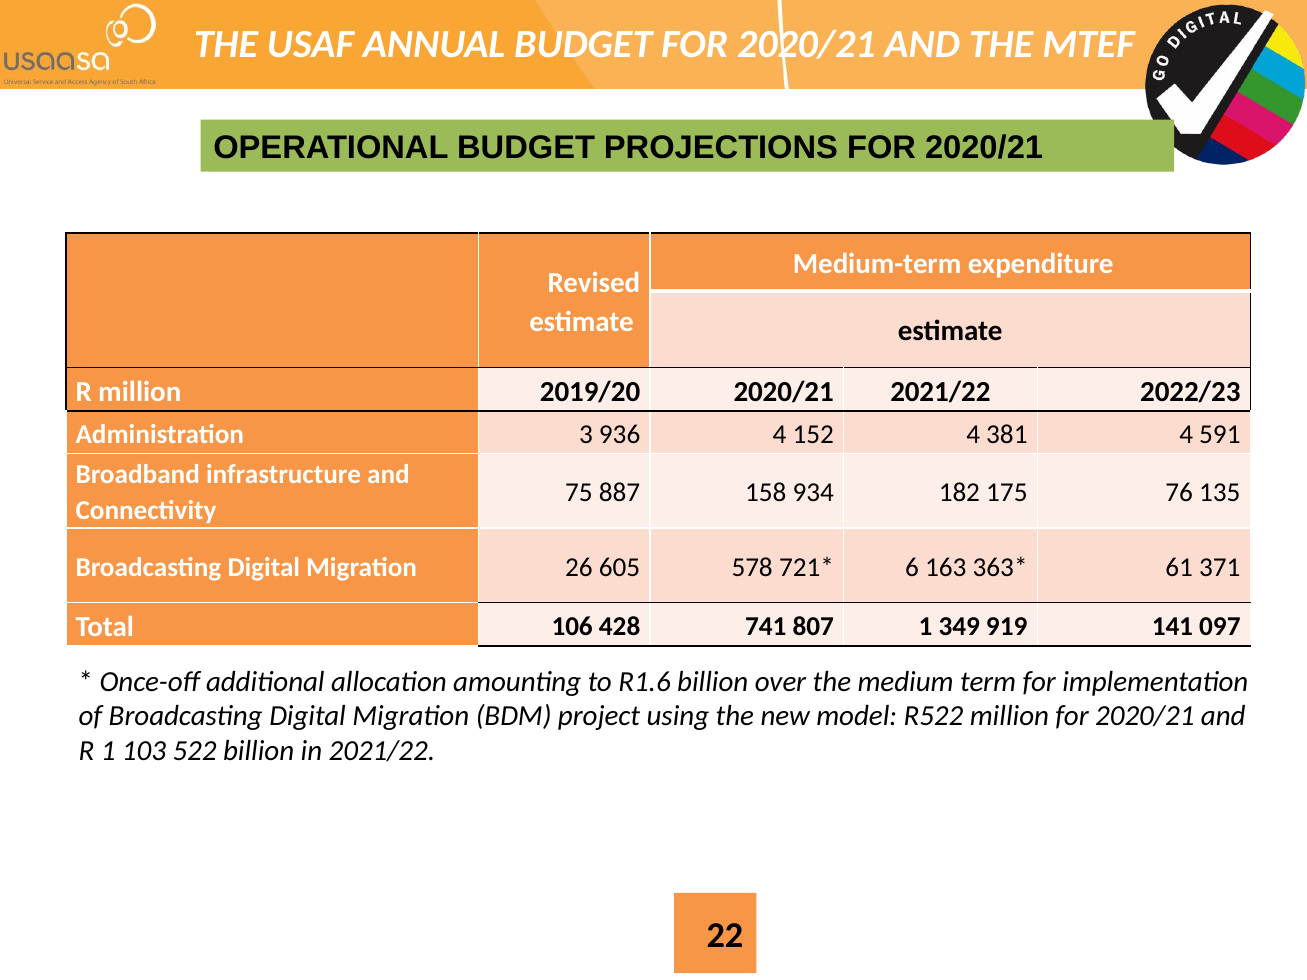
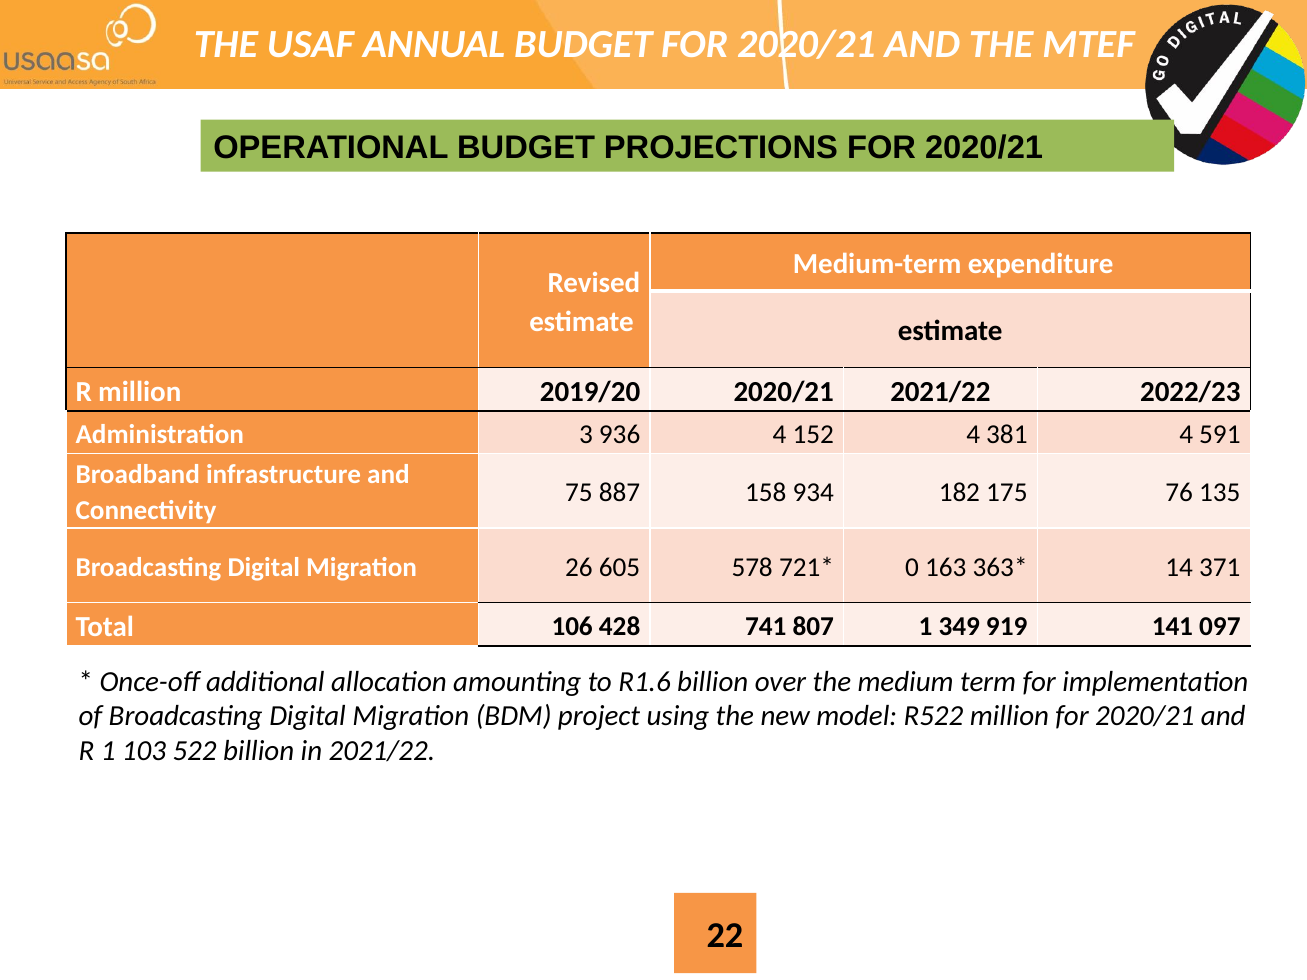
6: 6 -> 0 (912, 567)
61: 61 -> 14 (1179, 567)
